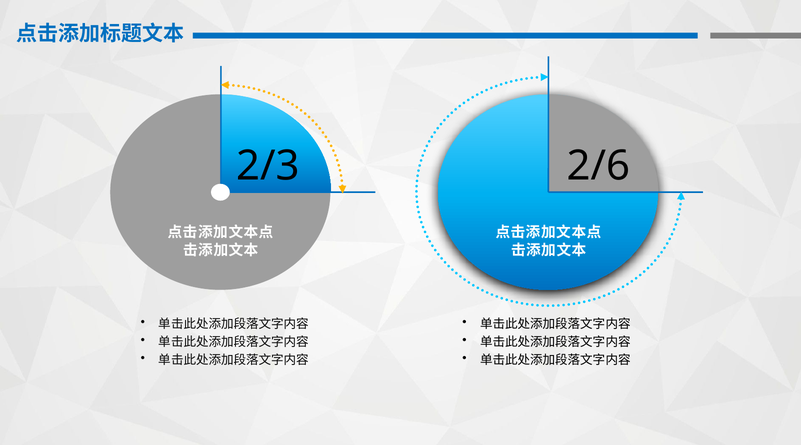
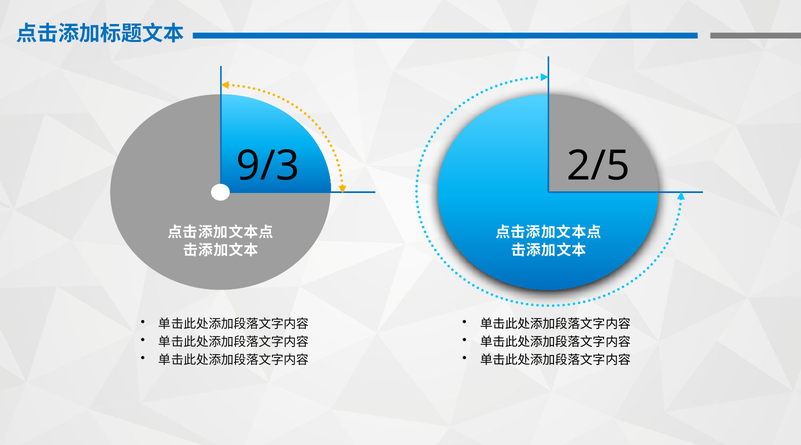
2/3: 2/3 -> 9/3 (268, 166)
2/6: 2/6 -> 2/5 (599, 166)
